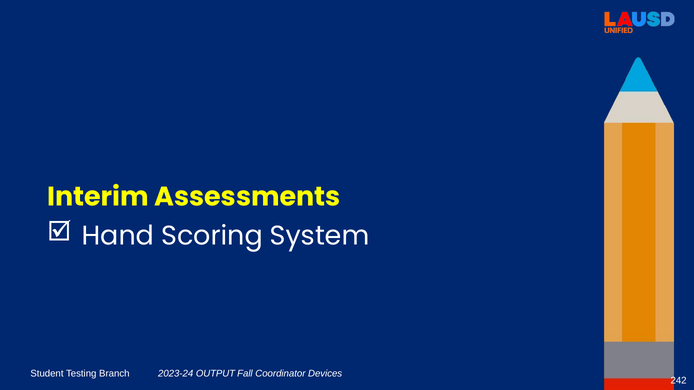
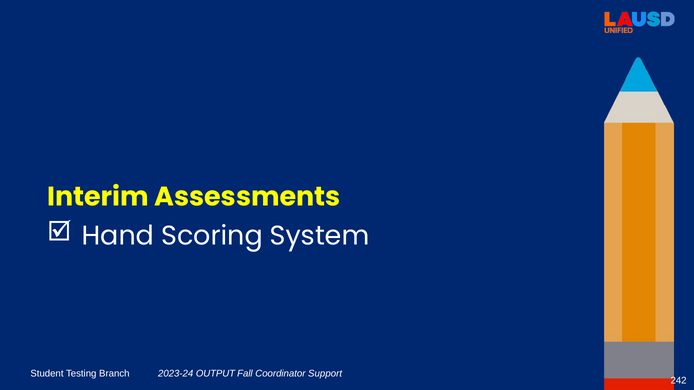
Devices: Devices -> Support (325, 374)
